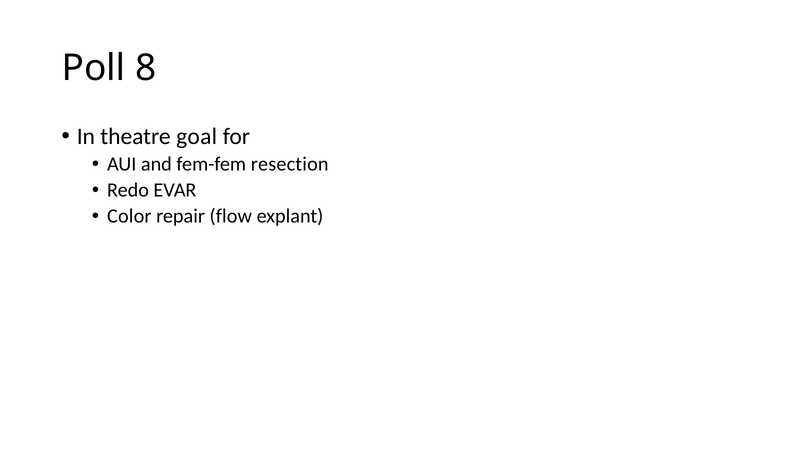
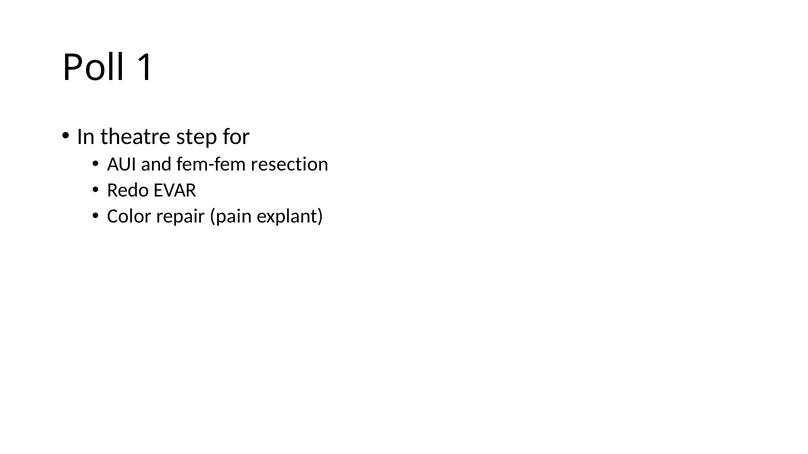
8: 8 -> 1 (146, 68)
goal: goal -> step (197, 137)
flow: flow -> pain (231, 216)
